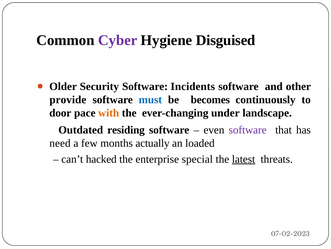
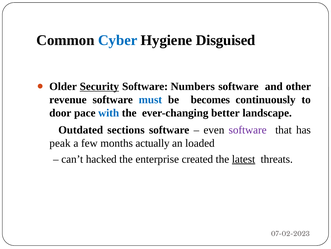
Cyber colour: purple -> blue (118, 40)
Security underline: none -> present (99, 86)
Incidents: Incidents -> Numbers (193, 86)
provide: provide -> revenue (68, 100)
with colour: orange -> blue (109, 113)
under: under -> better (225, 113)
residing: residing -> sections (126, 130)
need: need -> peak (60, 143)
special: special -> created (197, 159)
